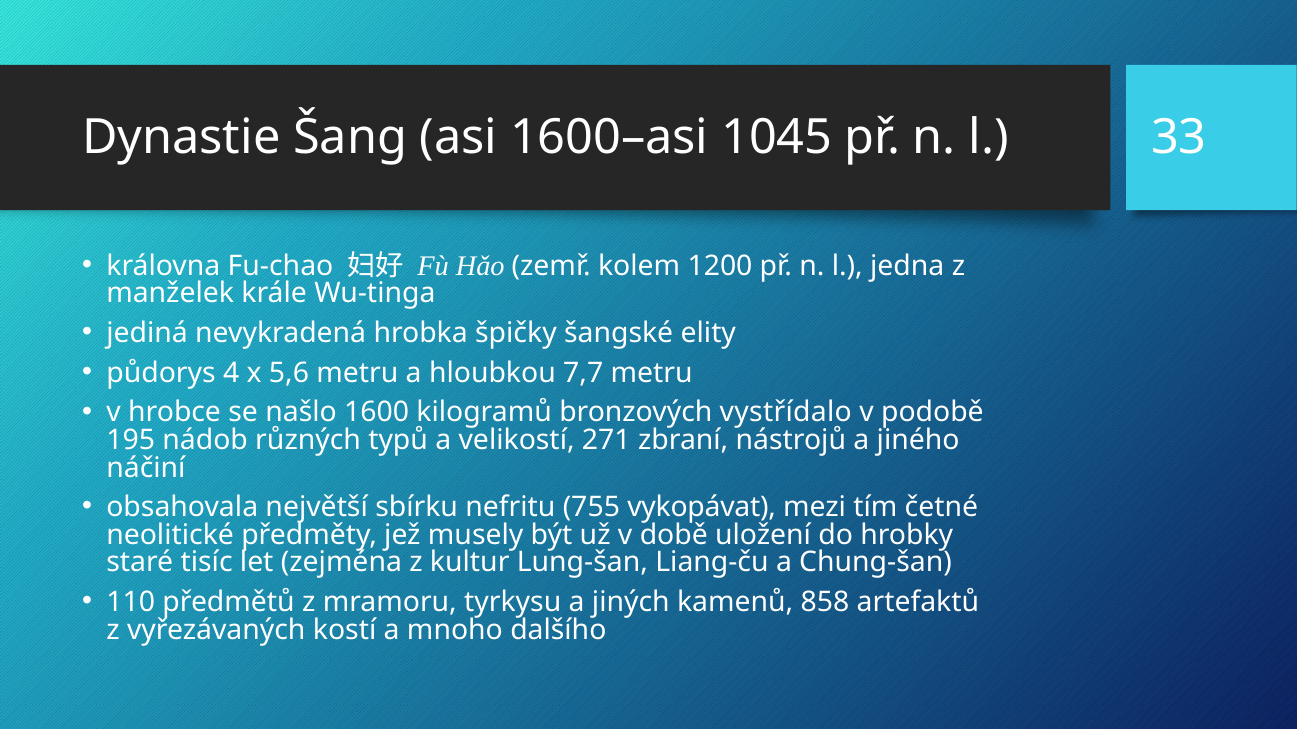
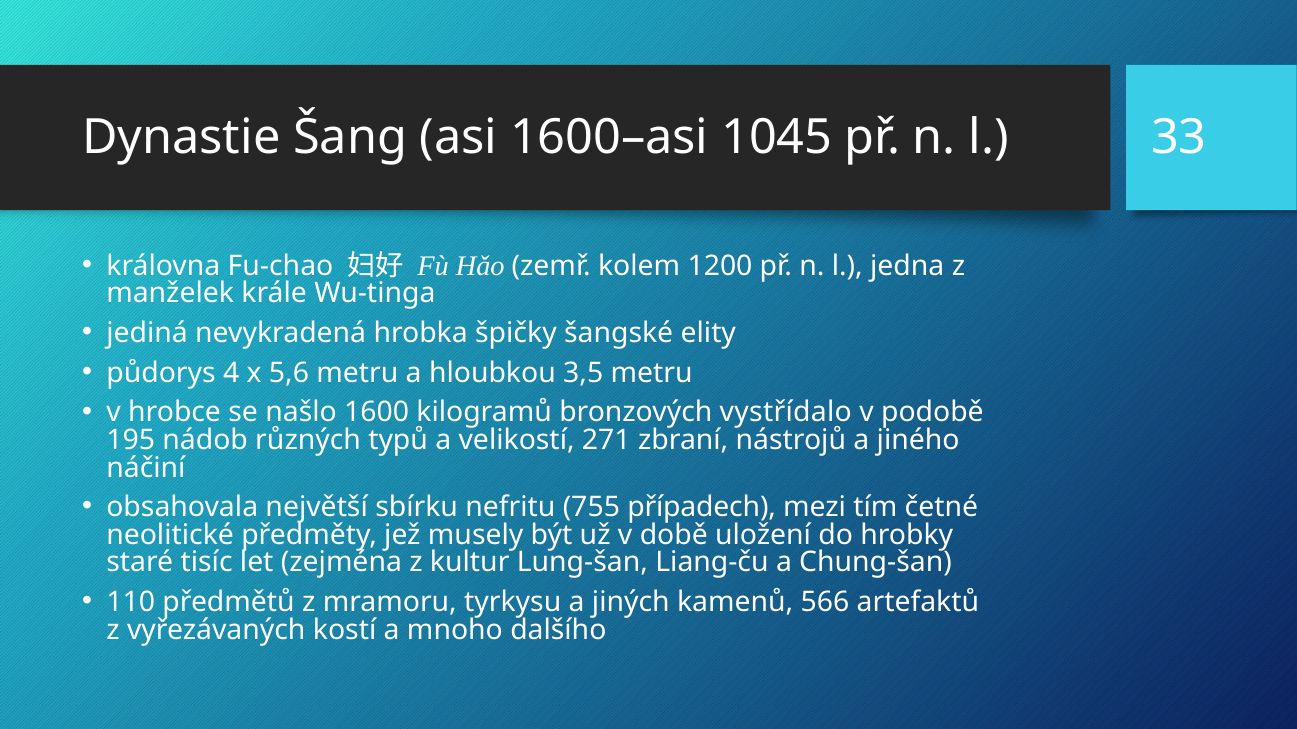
7,7: 7,7 -> 3,5 (583, 373)
vykopávat: vykopávat -> případech (702, 508)
858: 858 -> 566 (825, 603)
